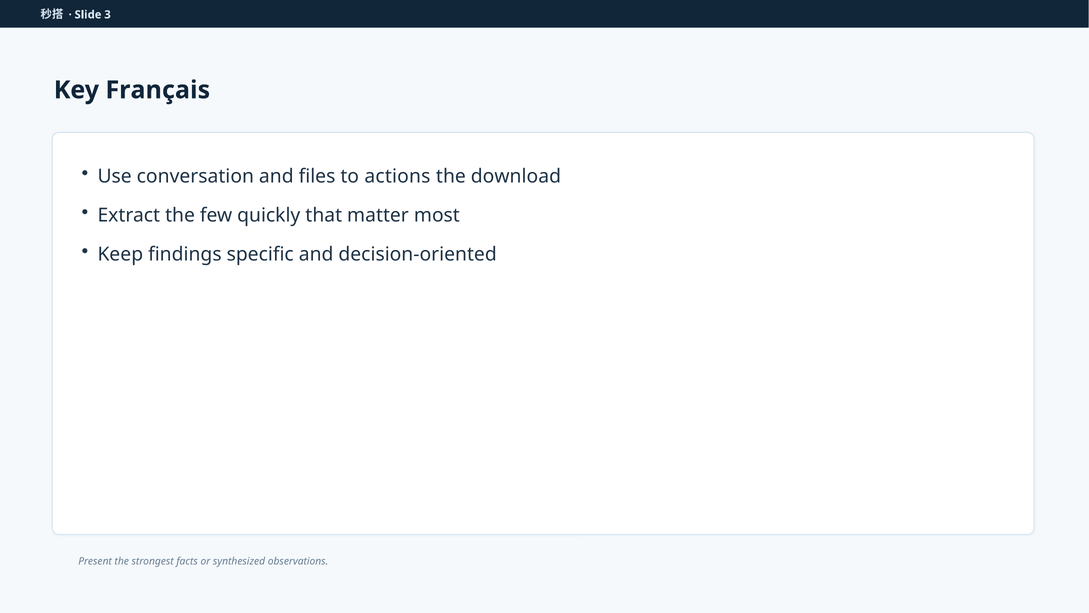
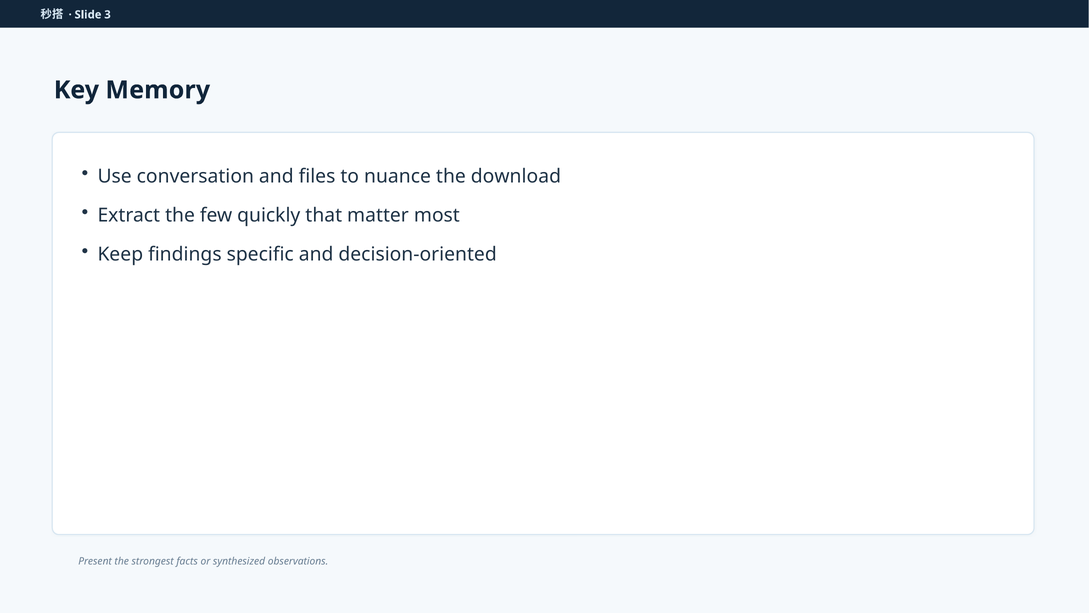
Français: Français -> Memory (158, 90)
actions: actions -> nuance (398, 176)
